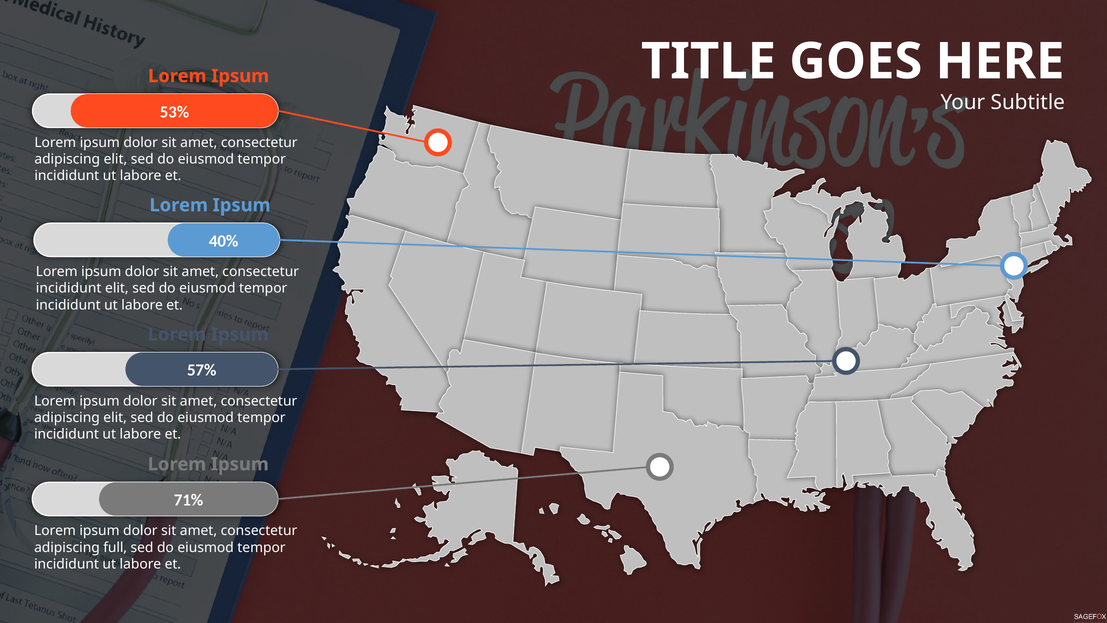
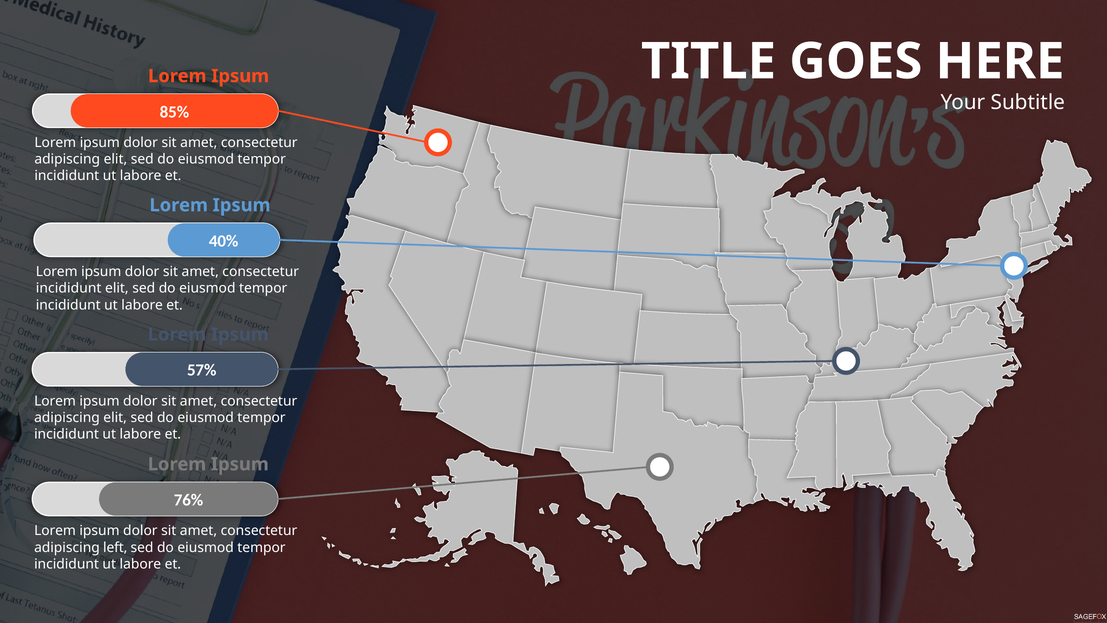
53%: 53% -> 85% (174, 112)
71%: 71% -> 76% (189, 500)
full: full -> left (115, 547)
